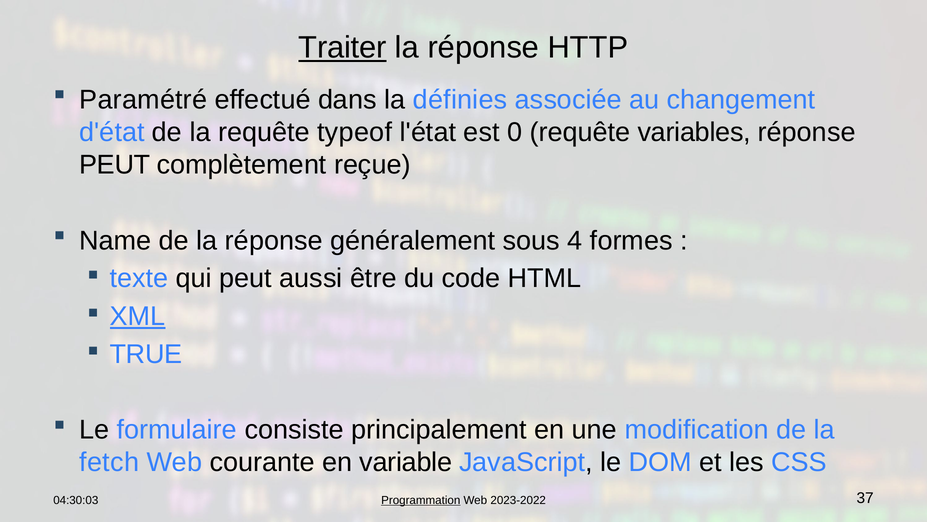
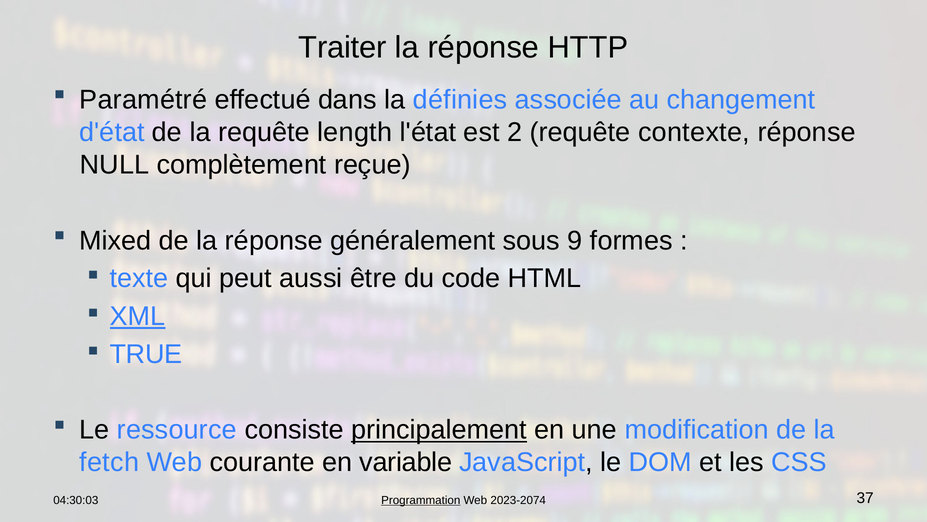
Traiter underline: present -> none (342, 48)
typeof: typeof -> length (355, 132)
0: 0 -> 2 (515, 132)
variables: variables -> contexte (694, 132)
PEUT: PEUT -> NULL (114, 165)
Name: Name -> Mixed (115, 240)
4: 4 -> 9 (575, 240)
formulaire: formulaire -> ressource (177, 430)
principalement underline: none -> present (439, 430)
2023-2022: 2023-2022 -> 2023-2074 (518, 500)
